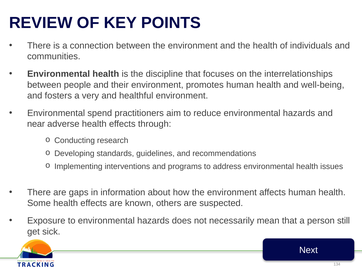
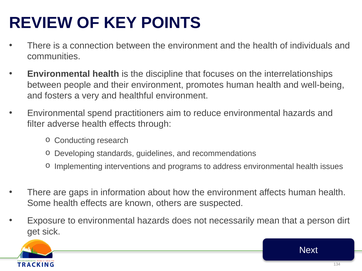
near: near -> filter (36, 124)
still: still -> dirt (343, 221)
